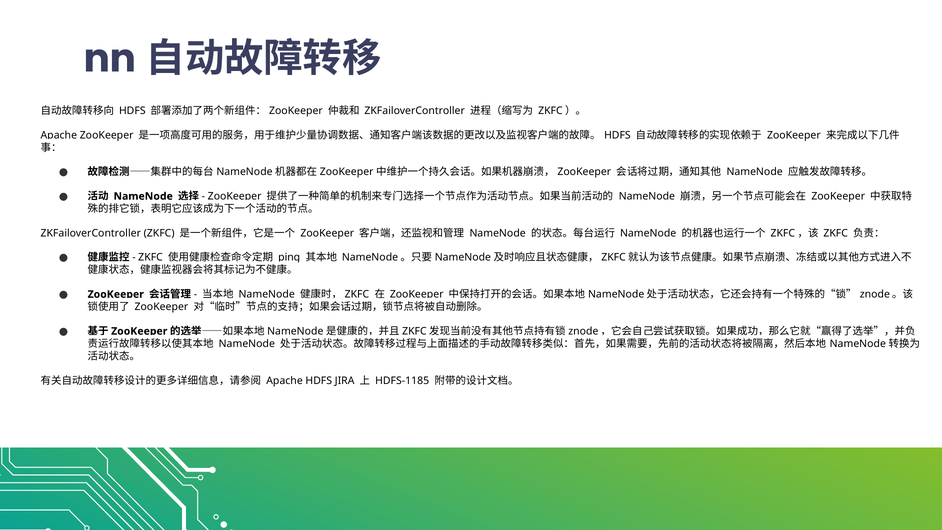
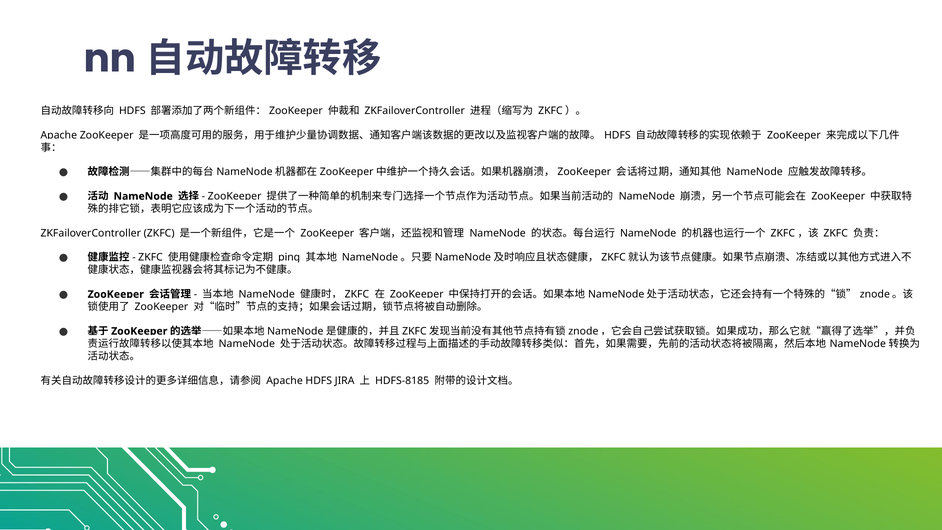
HDFS-1185: HDFS-1185 -> HDFS-8185 (402, 381)
